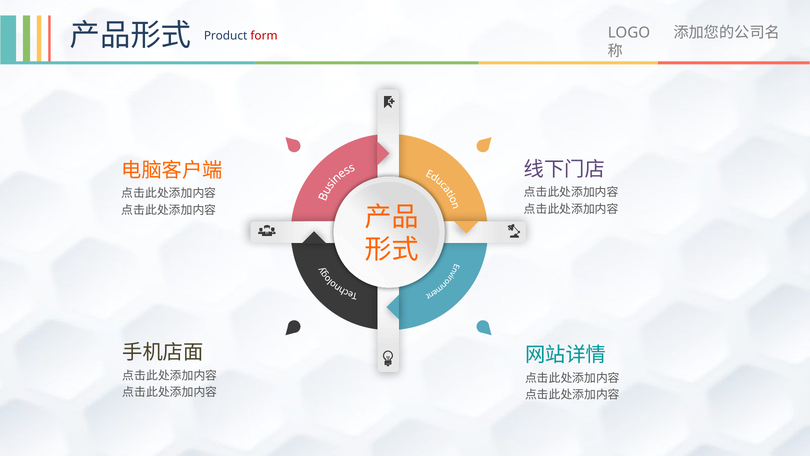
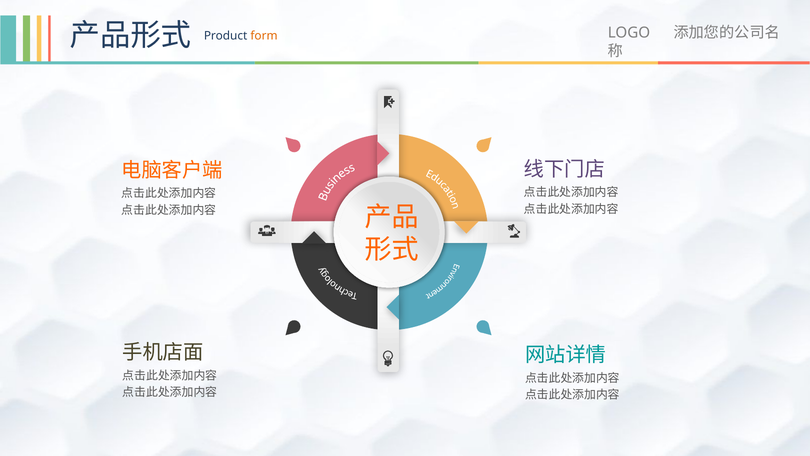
form colour: red -> orange (264, 36)
